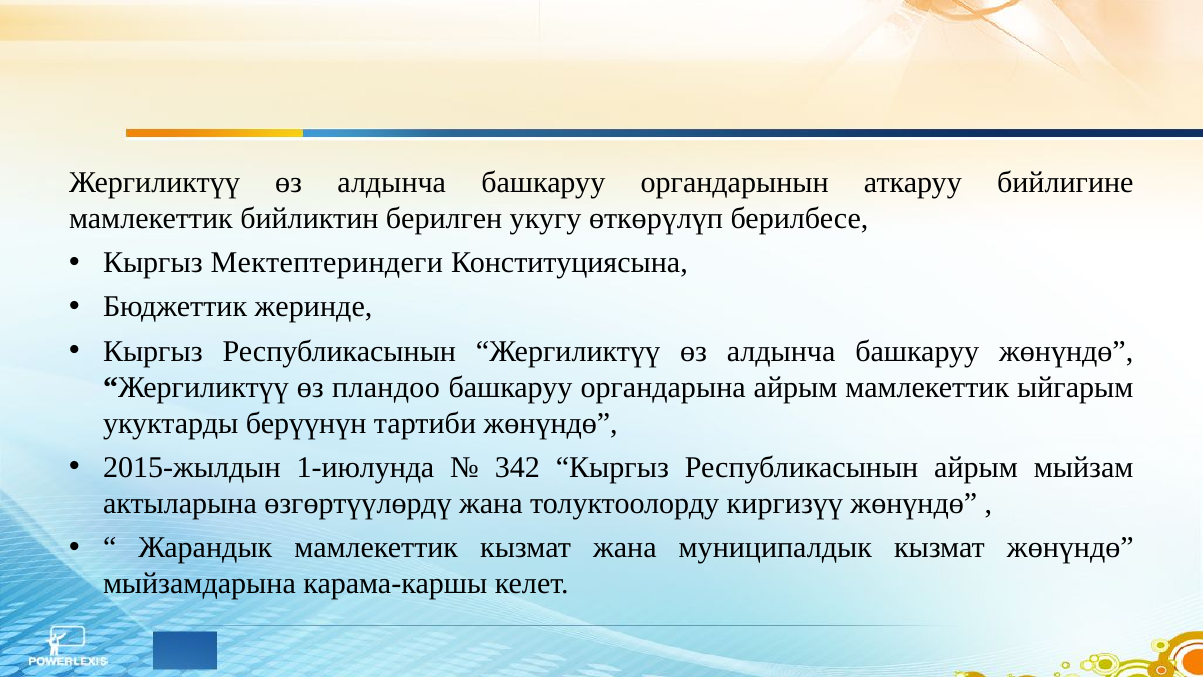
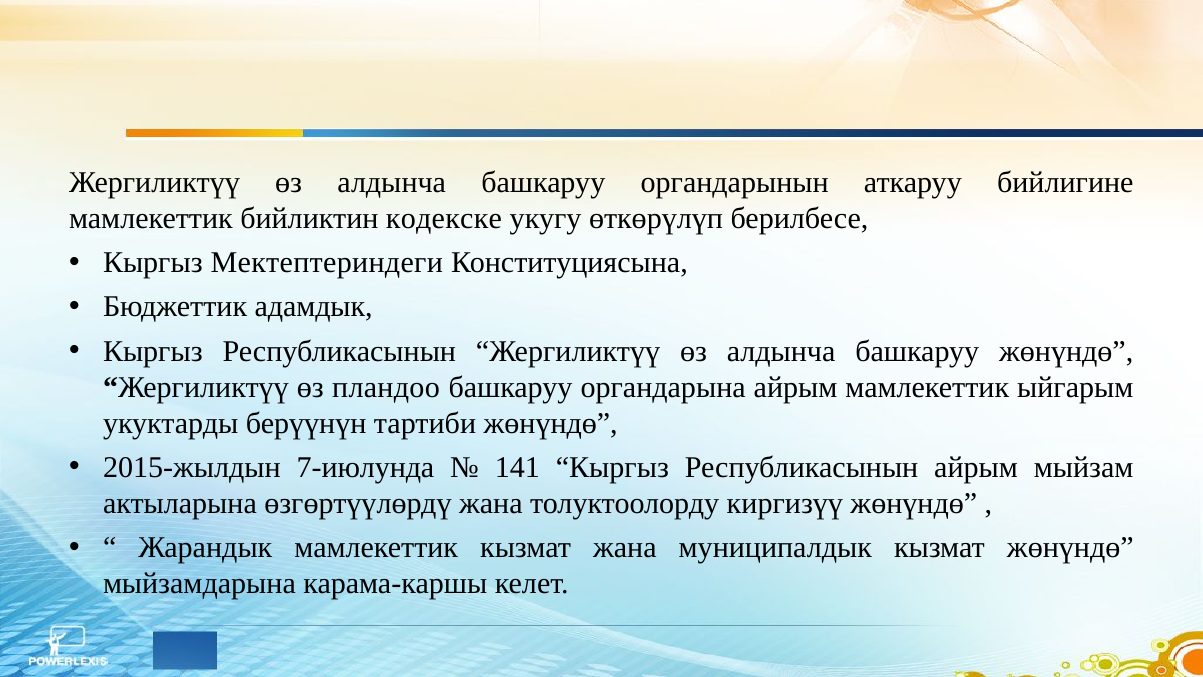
берилген: берилген -> кодекске (444, 219)
жеринде: жеринде -> адамдык (314, 307)
1-июлунда: 1-июлунда -> 7-июлунда (365, 467)
342: 342 -> 141 (517, 467)
